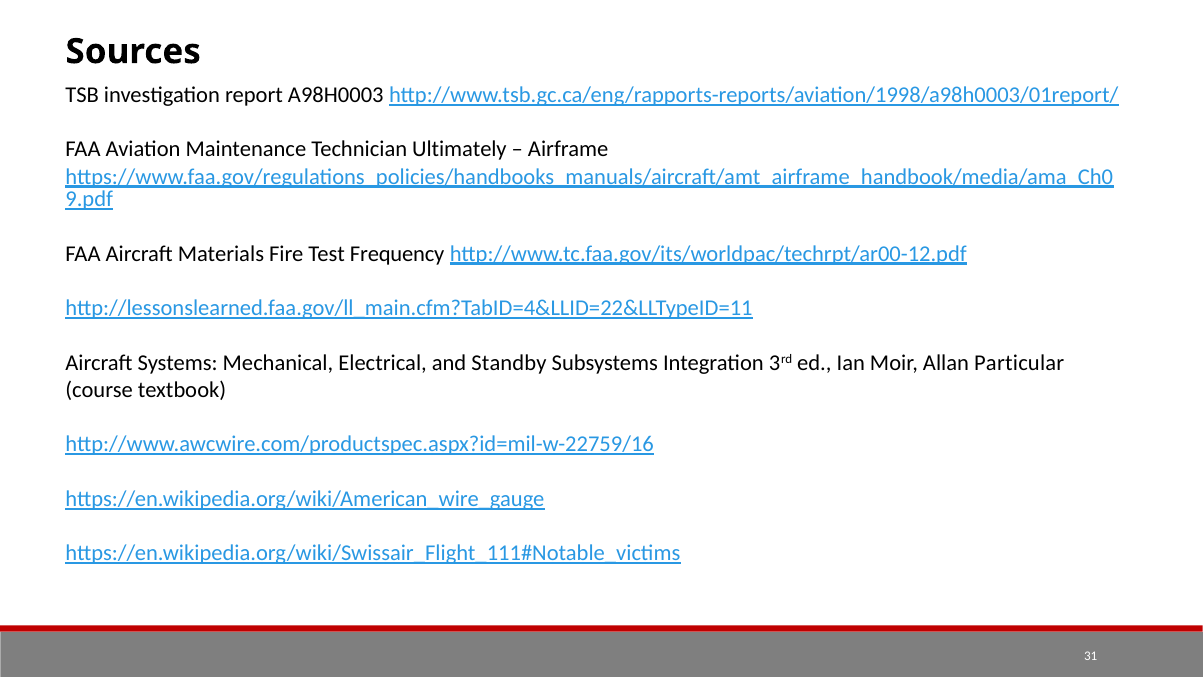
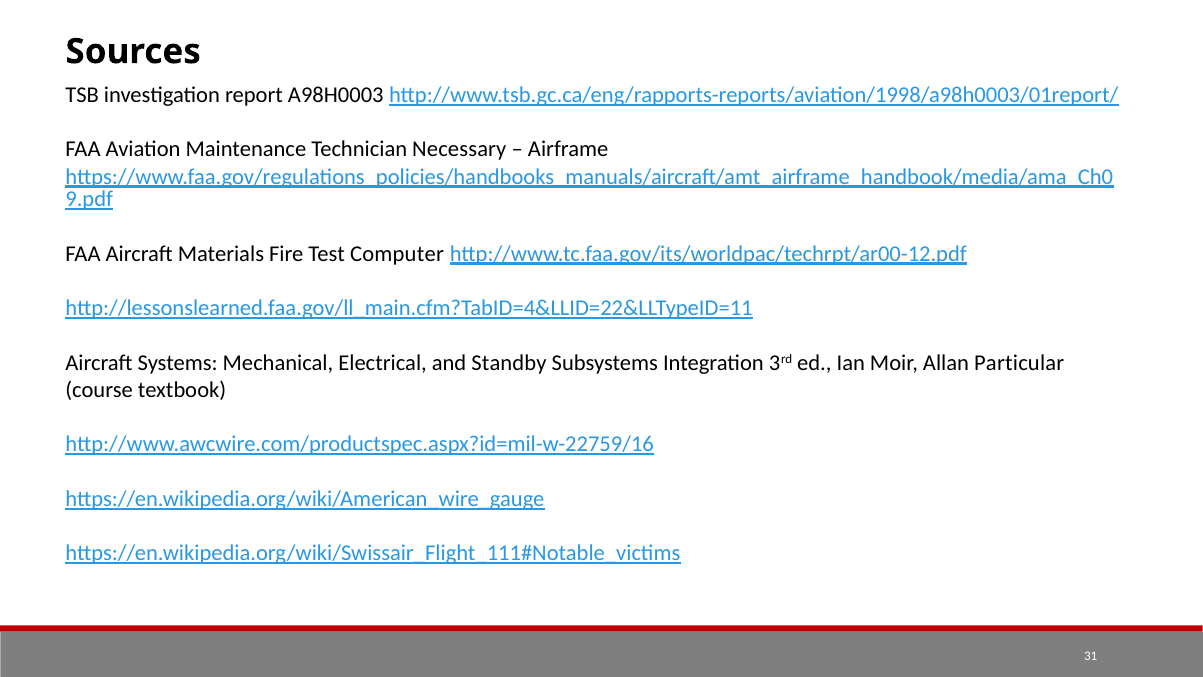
Ultimately: Ultimately -> Necessary (459, 149)
Frequency: Frequency -> Computer (397, 254)
